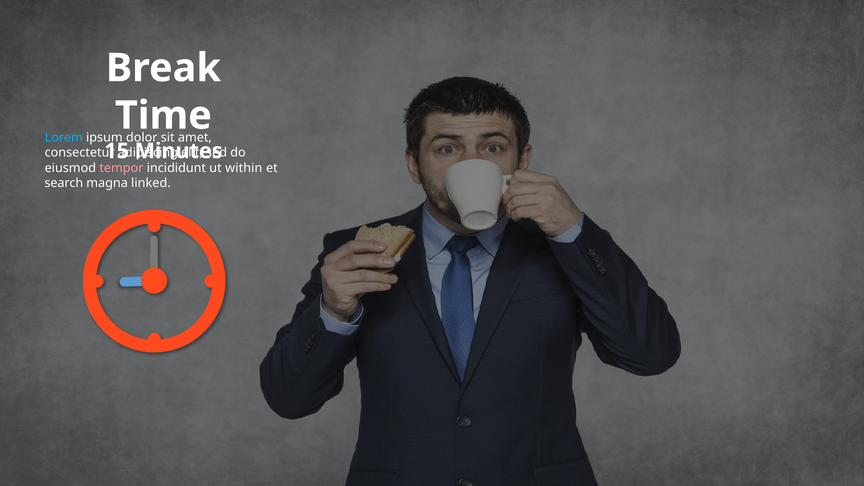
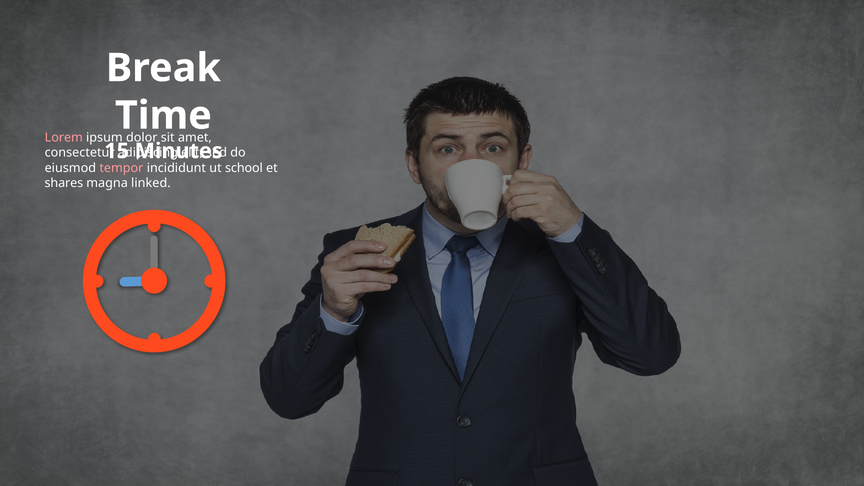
Lorem colour: light blue -> pink (64, 138)
within: within -> school (244, 168)
search: search -> shares (64, 183)
